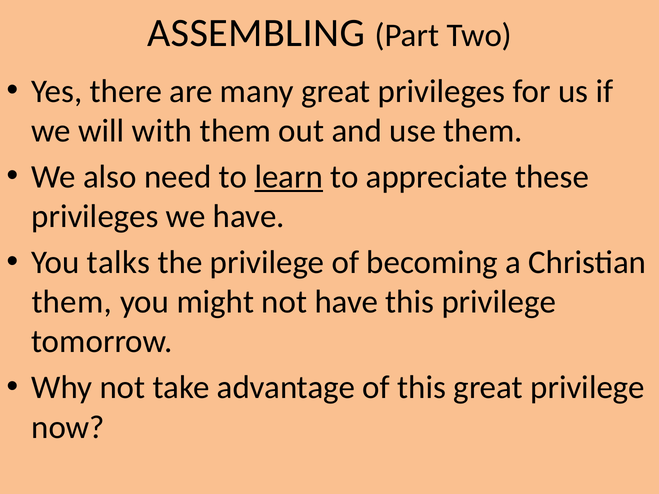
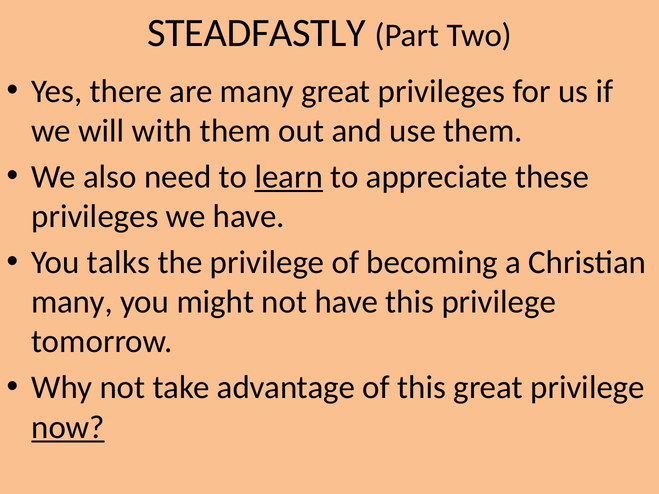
ASSEMBLING: ASSEMBLING -> STEADFASTLY (256, 33)
them: them -> many (72, 302)
now underline: none -> present (68, 427)
